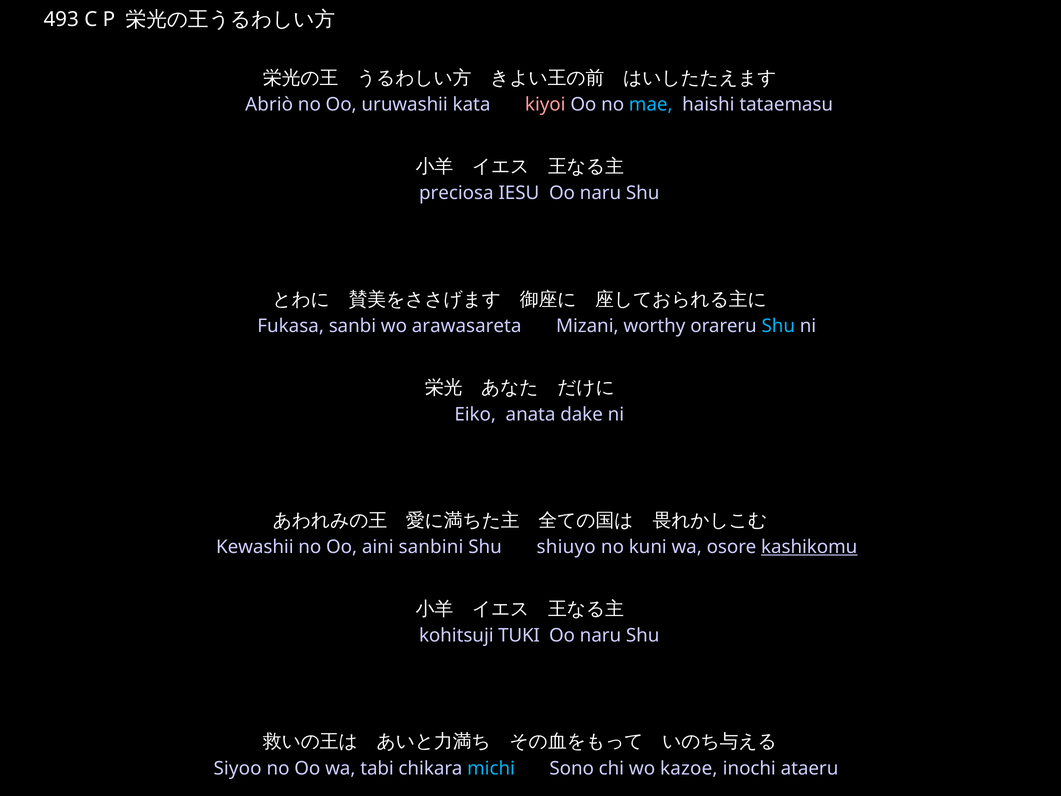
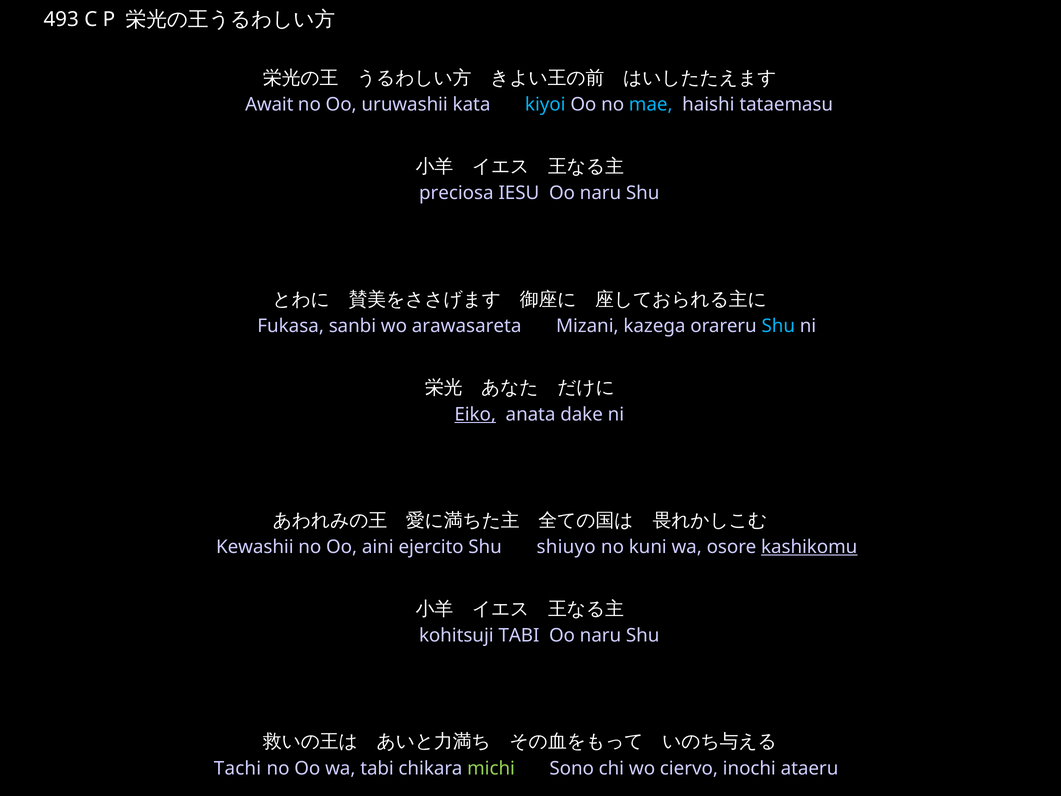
Abriò: Abriò -> Await (269, 105)
kiyoi colour: pink -> light blue (545, 105)
worthy: worthy -> kazega (654, 326)
Eiko underline: none -> present (475, 414)
sanbini: sanbini -> ejercito (431, 547)
kohitsuji TUKI: TUKI -> TABI (519, 635)
Siyoo: Siyoo -> Tachi (238, 768)
michi colour: light blue -> light green (491, 768)
kazoe: kazoe -> ciervo (689, 768)
